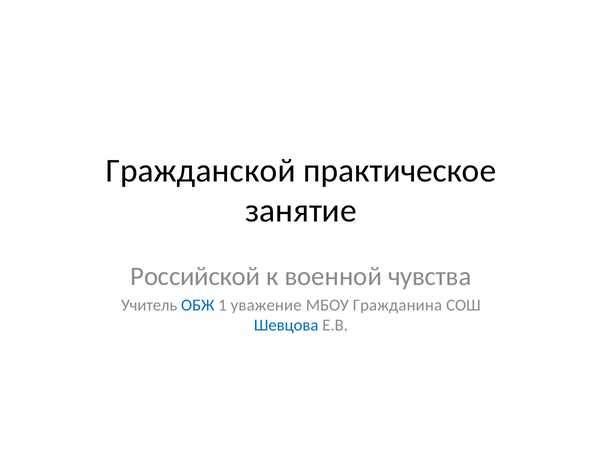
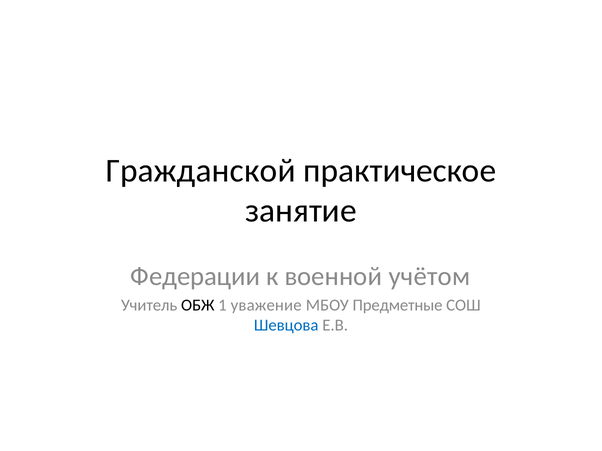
Российской: Российской -> Федерации (195, 277)
чувства: чувства -> учётом (429, 277)
ОБЖ colour: blue -> black (198, 306)
Гражданина: Гражданина -> Предметные (398, 306)
